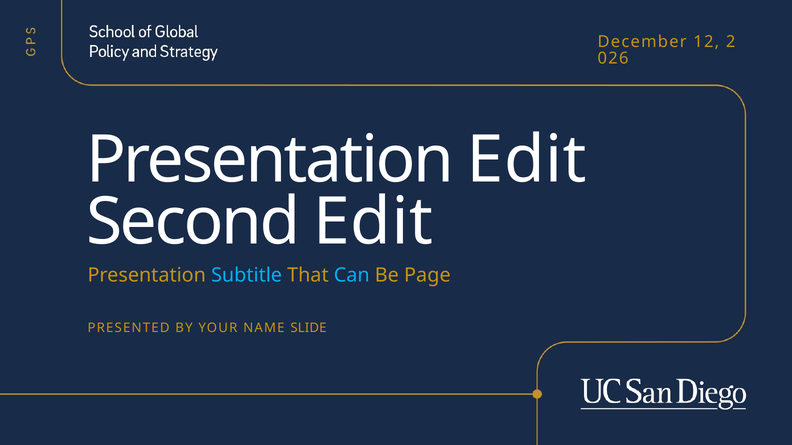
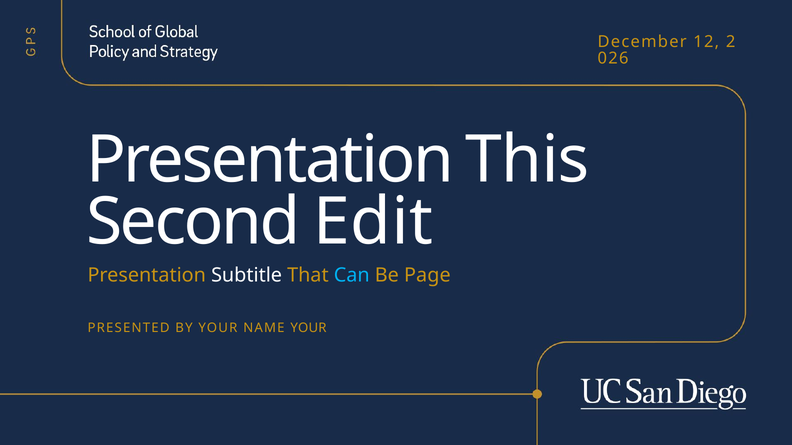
Presentation Edit: Edit -> This (527, 160)
Subtitle colour: light blue -> white (247, 276)
NAME SLIDE: SLIDE -> YOUR (308, 328)
